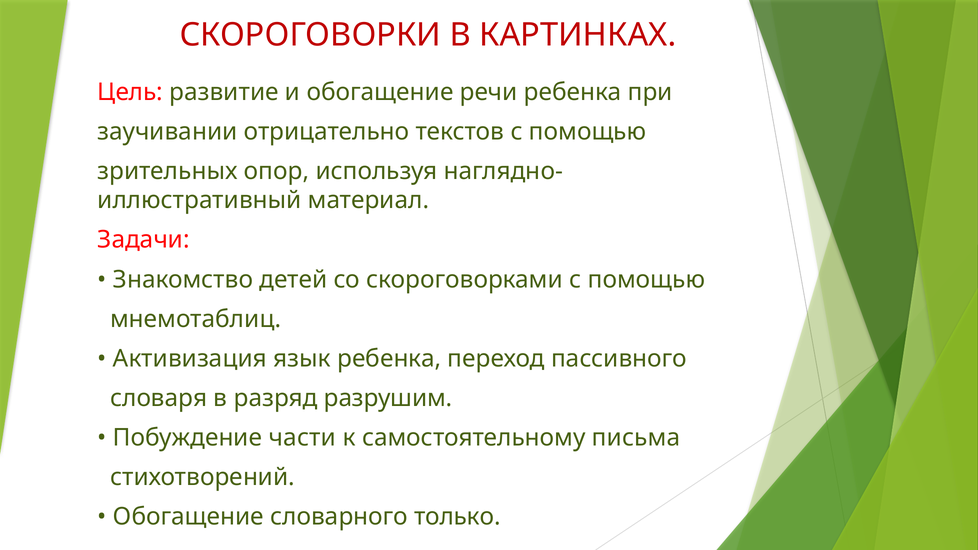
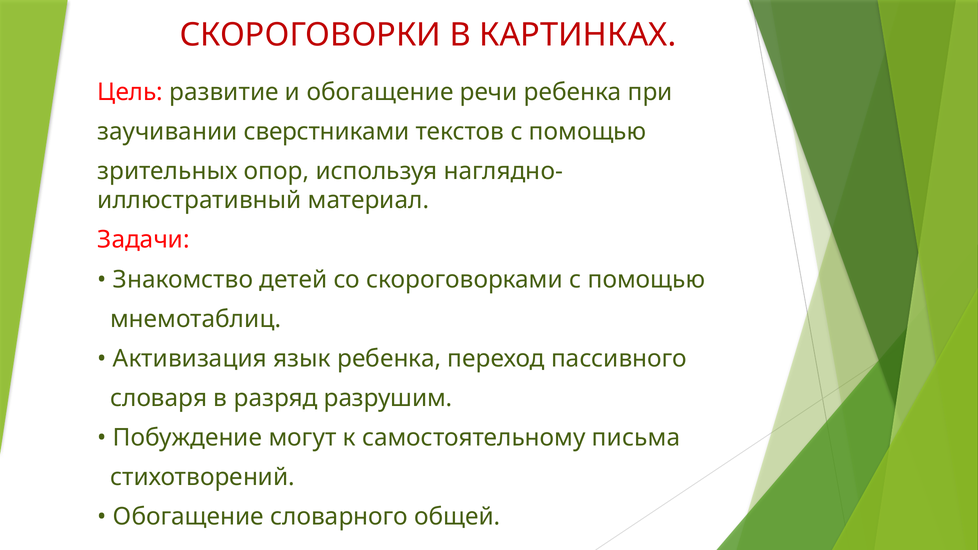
отрицательно: отрицательно -> сверстниками (327, 132)
части: части -> могут (303, 438)
только: только -> общей (457, 517)
